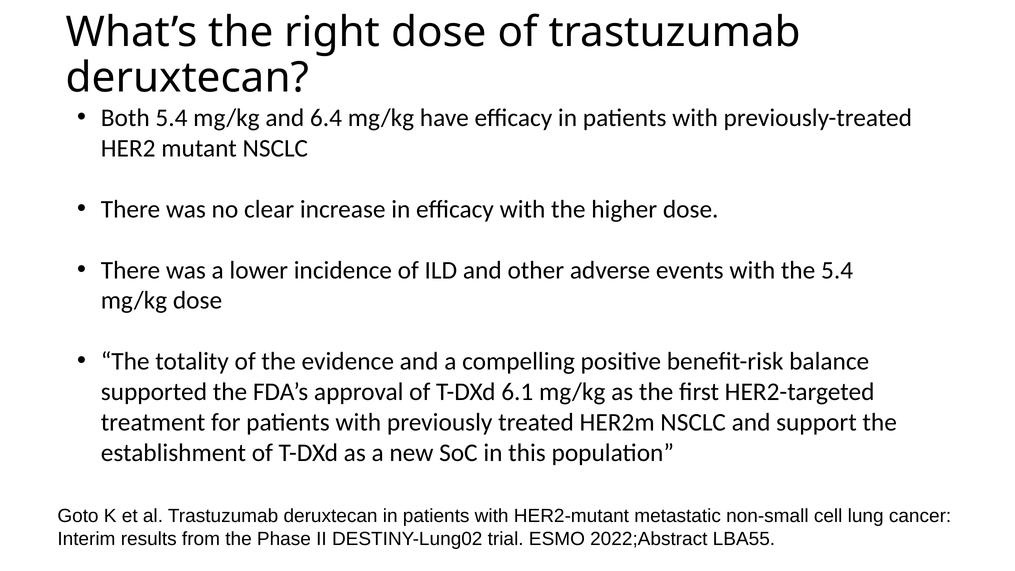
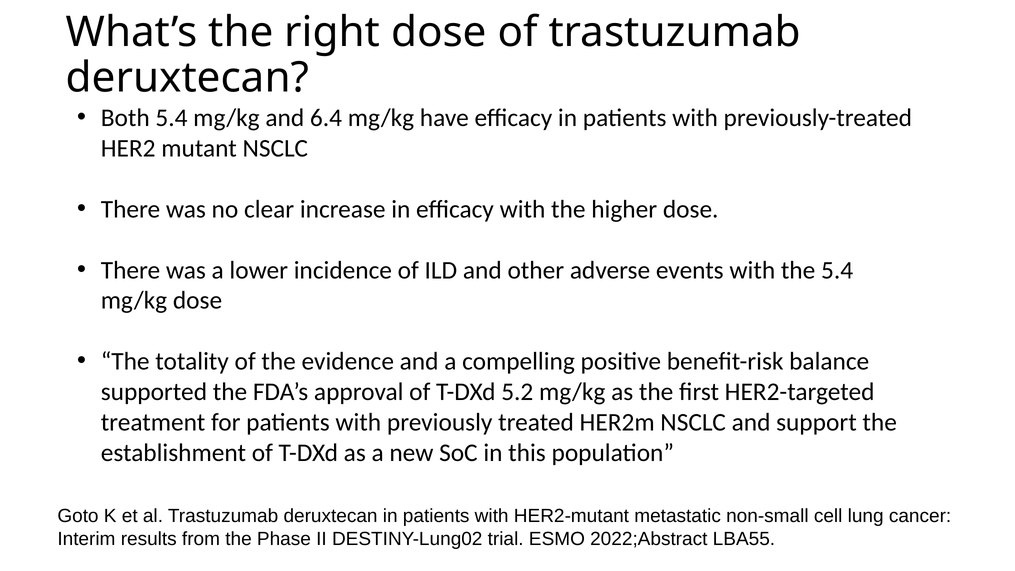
6.1: 6.1 -> 5.2 (517, 392)
